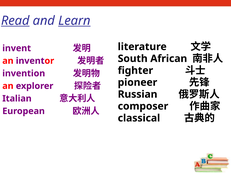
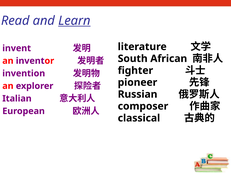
Read underline: present -> none (15, 21)
